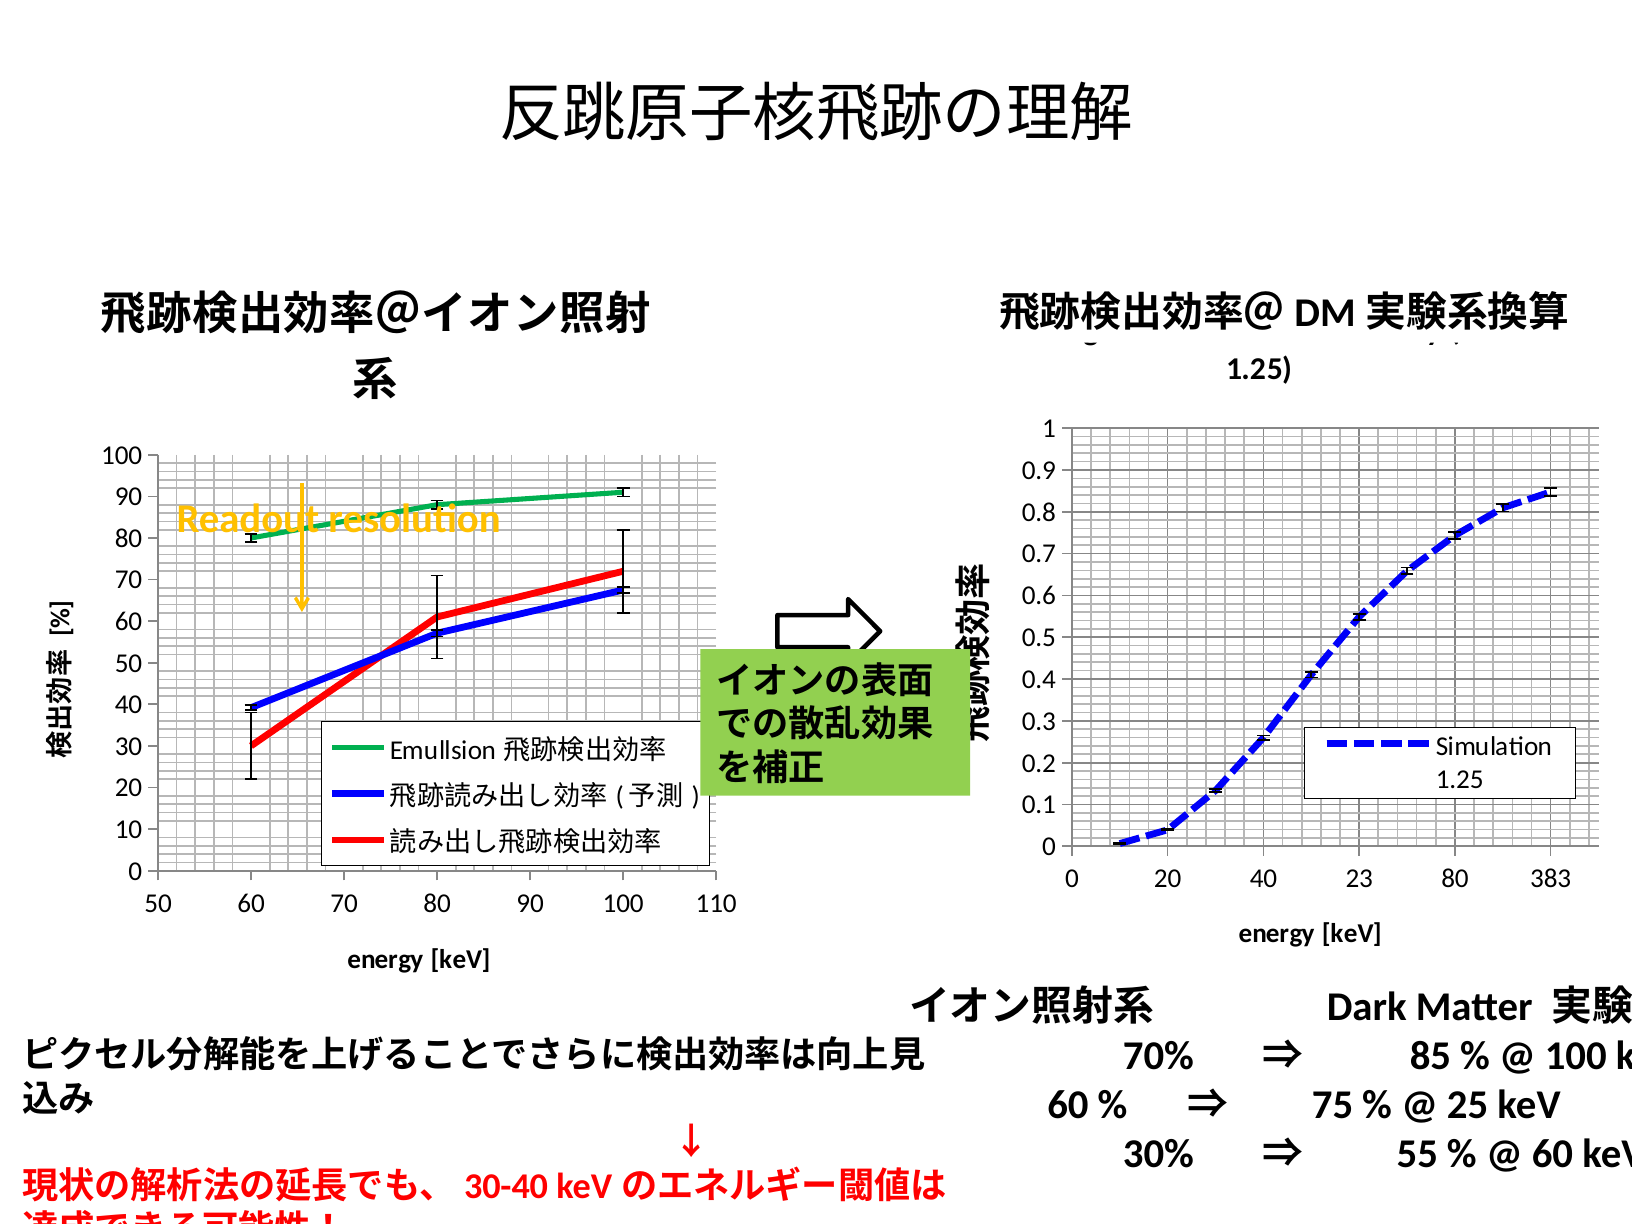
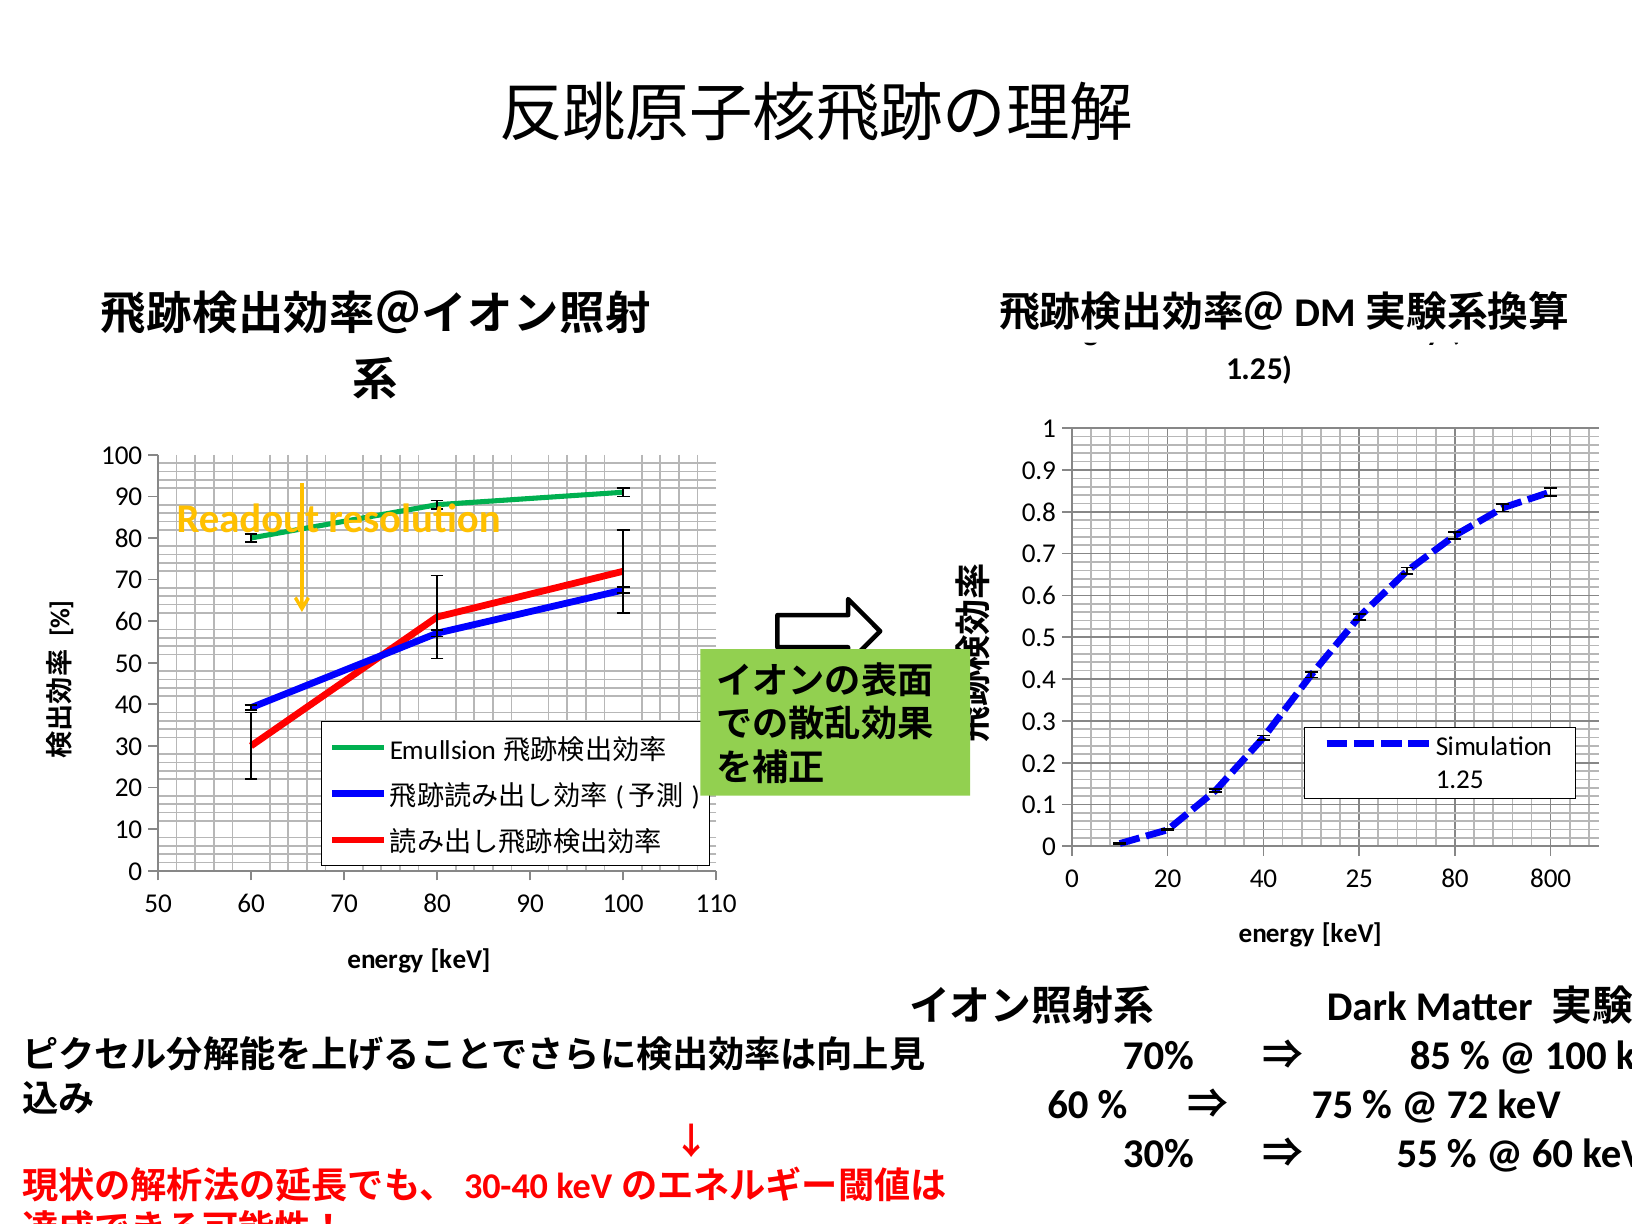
23: 23 -> 25 (1359, 879)
383: 383 -> 800 (1551, 879)
25: 25 -> 72 (1468, 1105)
